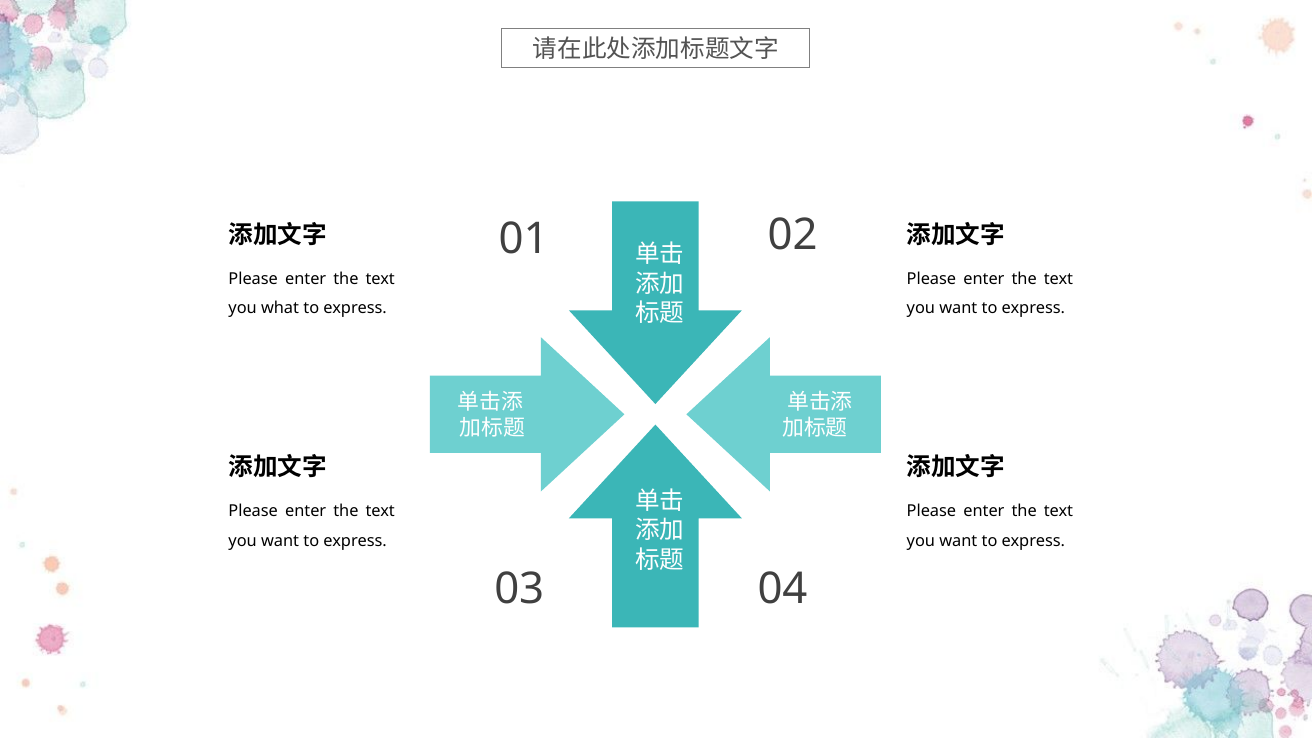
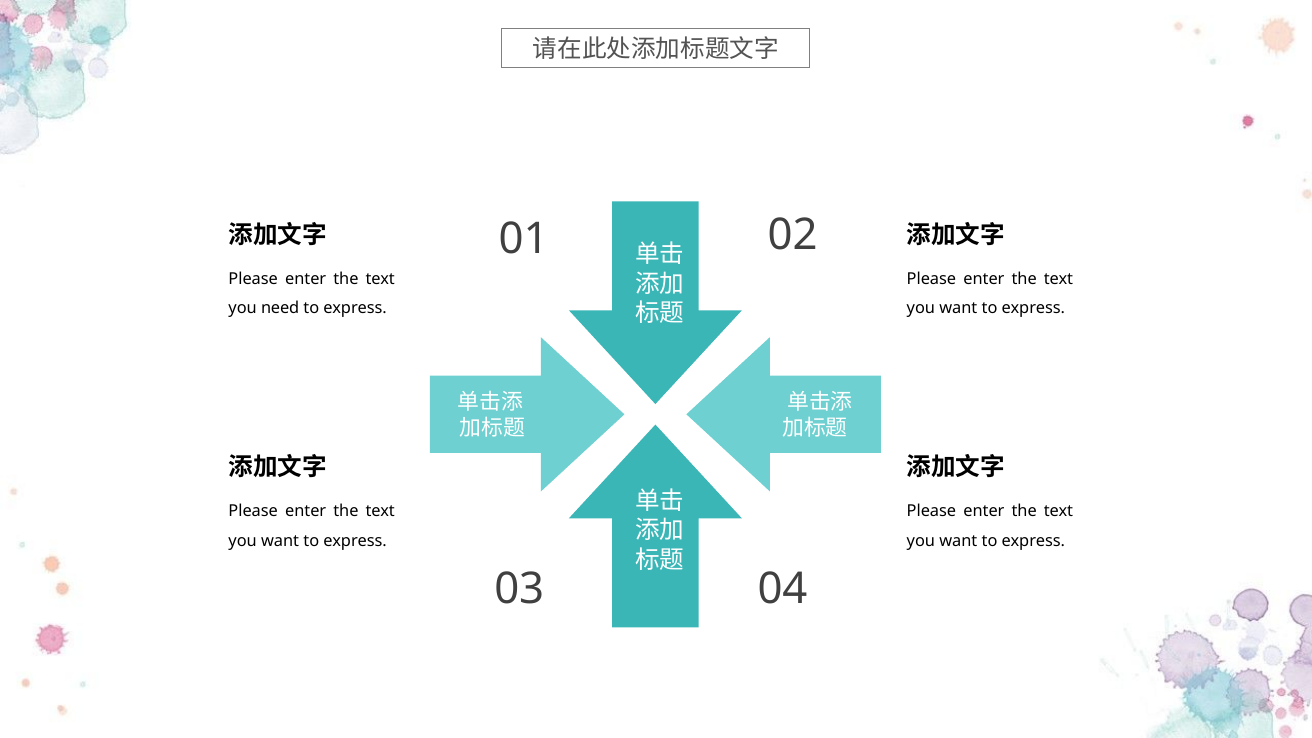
what: what -> need (280, 309)
